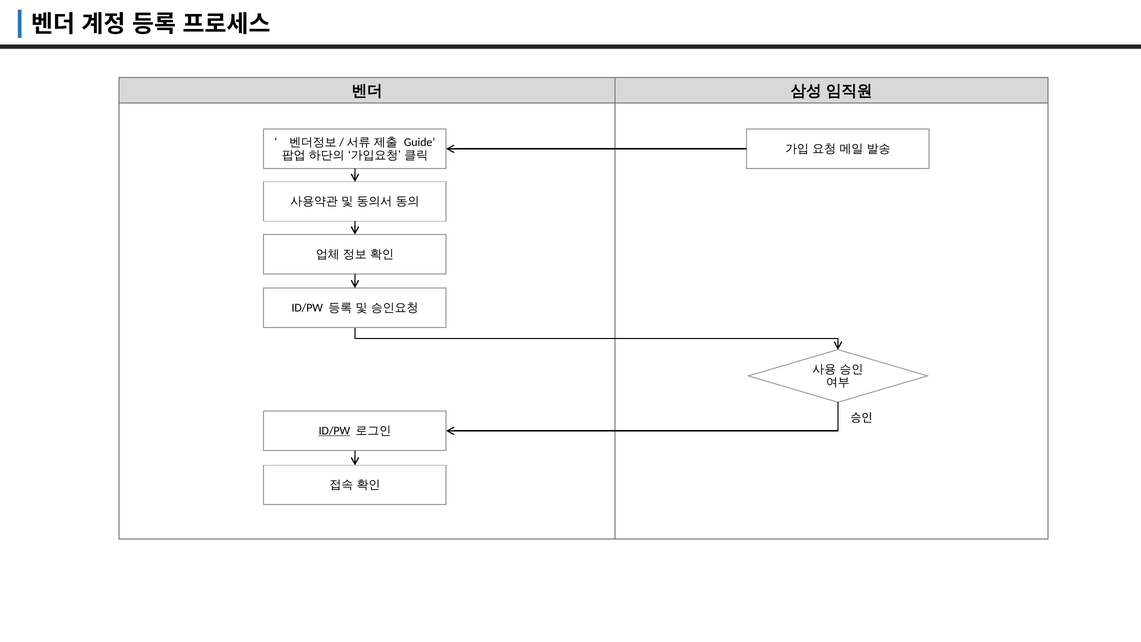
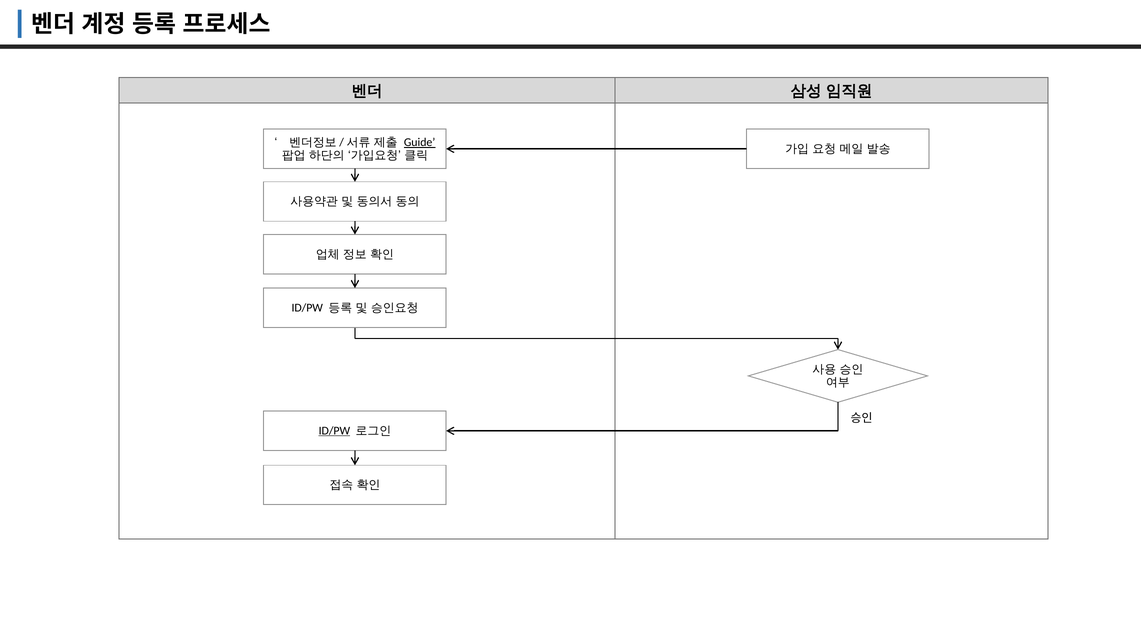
Guide underline: none -> present (420, 142)
